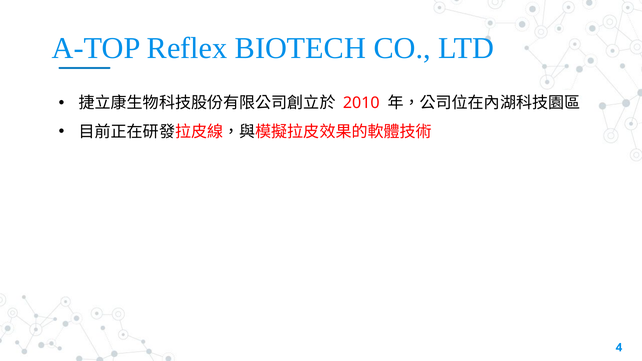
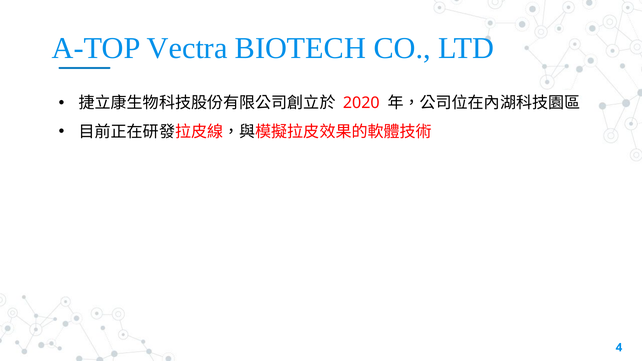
Reflex: Reflex -> Vectra (187, 48)
2010: 2010 -> 2020 (361, 103)
